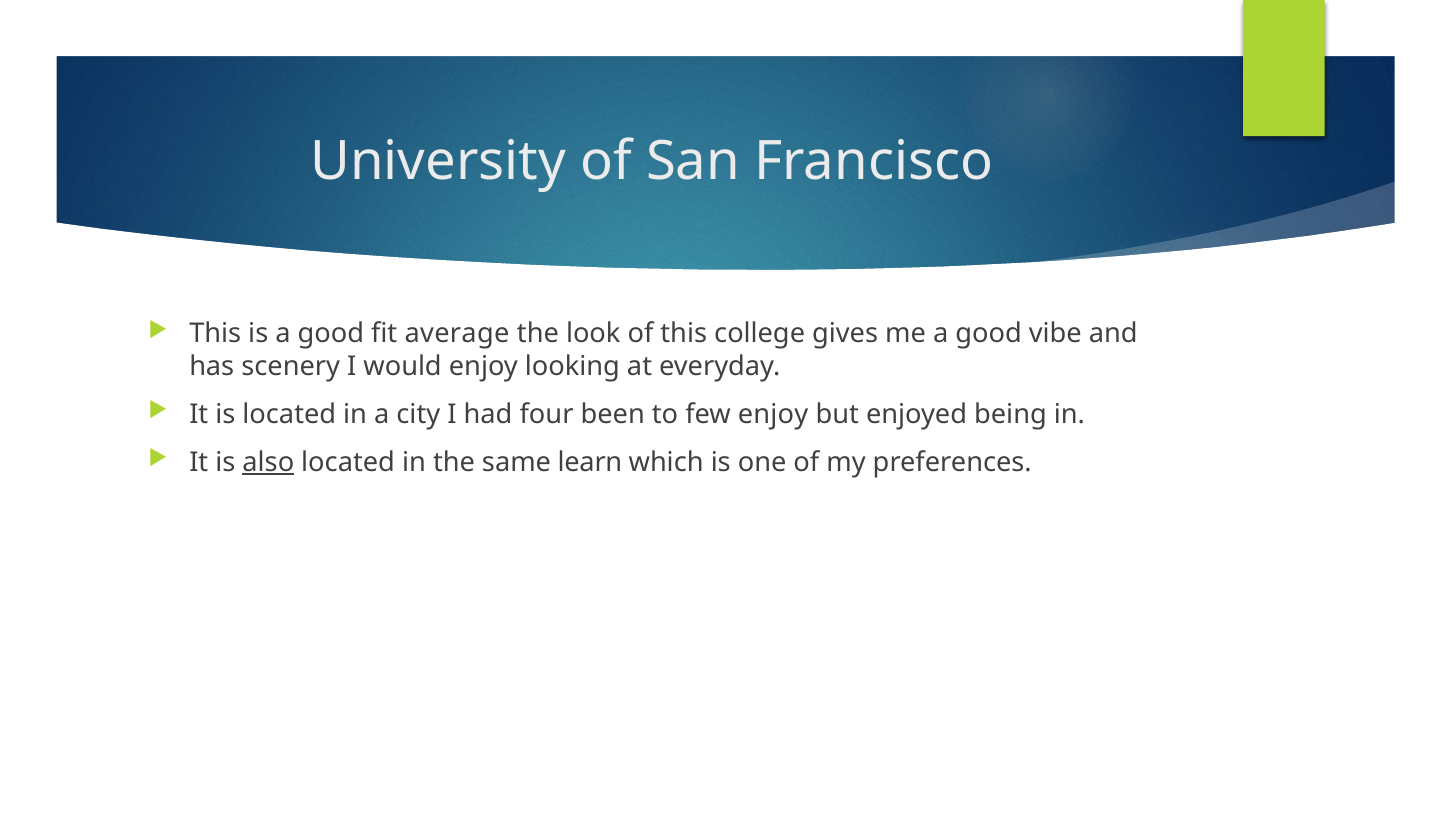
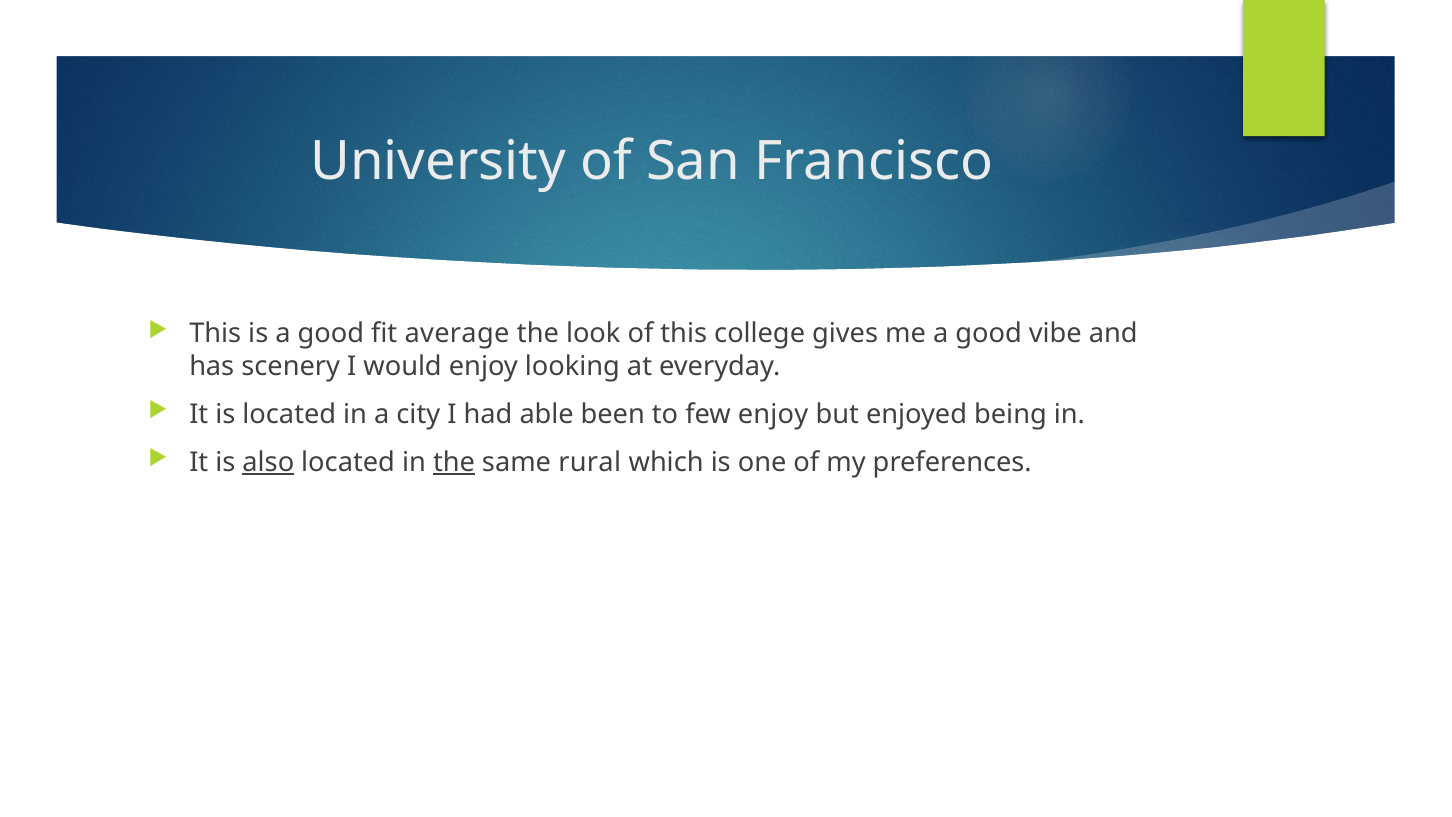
four: four -> able (547, 414)
the underline: none -> present (454, 462)
learn: learn -> rural (590, 462)
